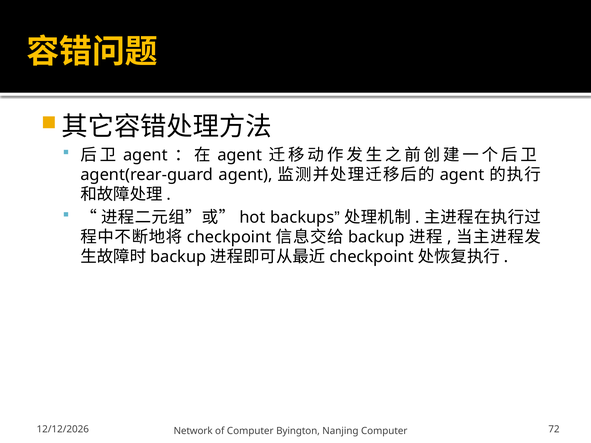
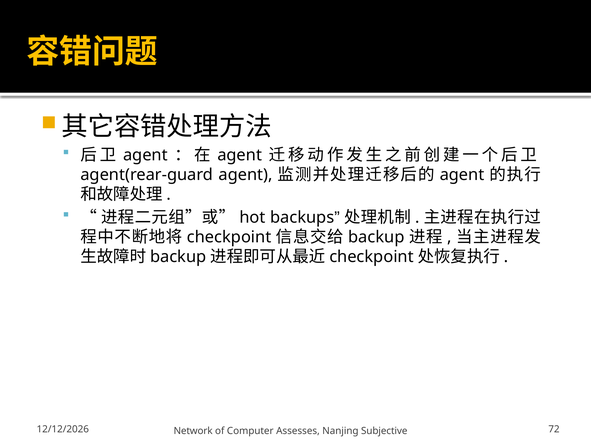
Byington: Byington -> Assesses (298, 431)
Nanjing Computer: Computer -> Subjective (384, 431)
